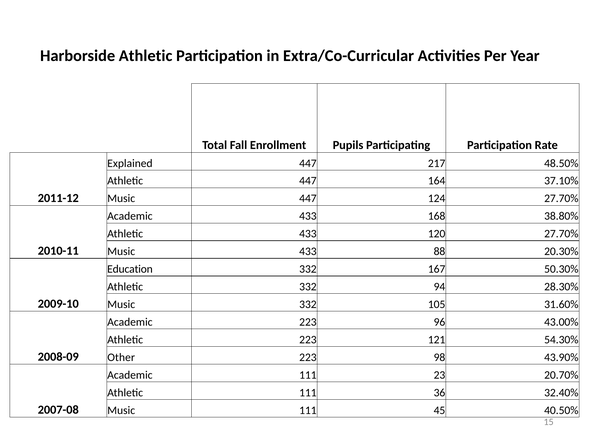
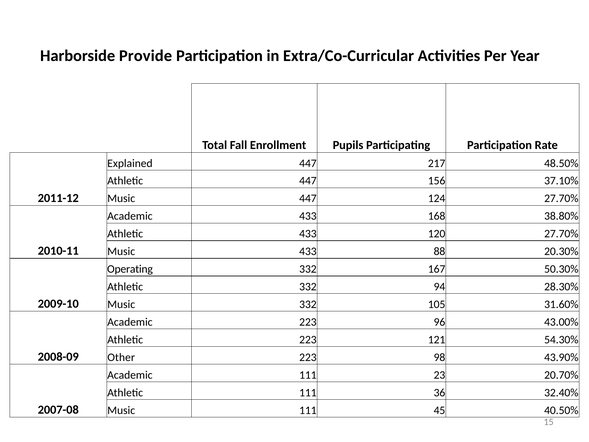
Harborside Athletic: Athletic -> Provide (146, 56)
164: 164 -> 156 (437, 181)
Education: Education -> Operating (130, 269)
